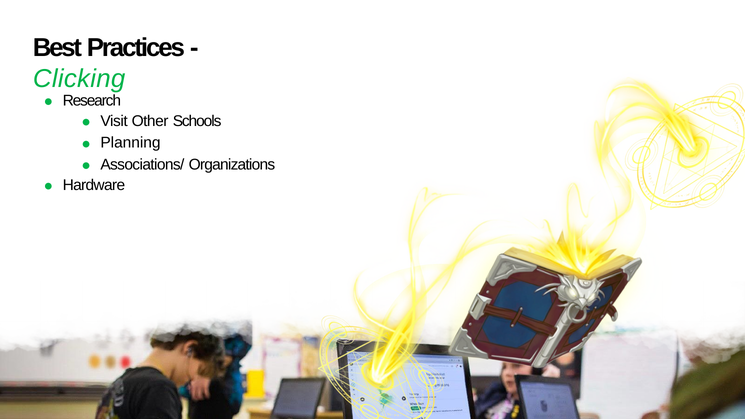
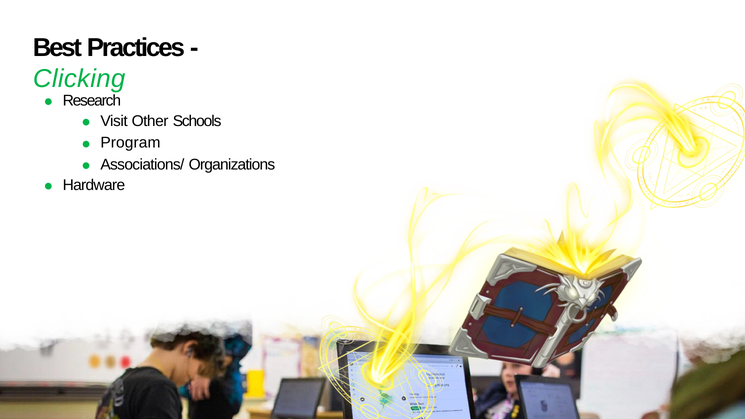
Planning: Planning -> Program (130, 143)
